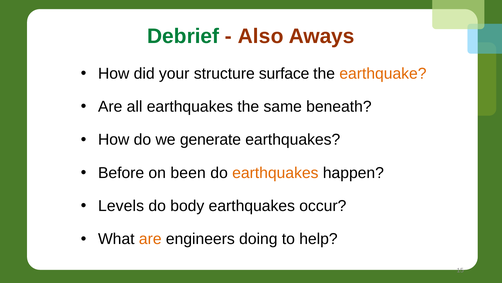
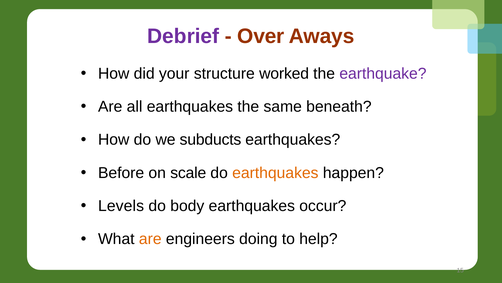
Debrief colour: green -> purple (183, 36)
Also: Also -> Over (261, 36)
surface: surface -> worked (284, 73)
earthquake colour: orange -> purple (383, 73)
generate: generate -> subducts (210, 139)
been: been -> scale (188, 172)
